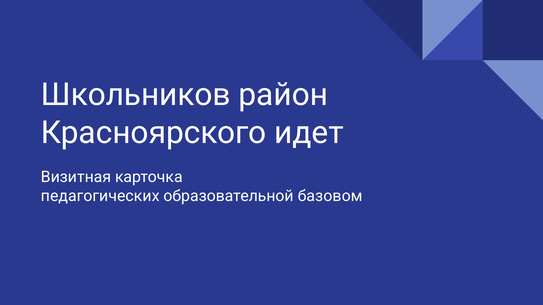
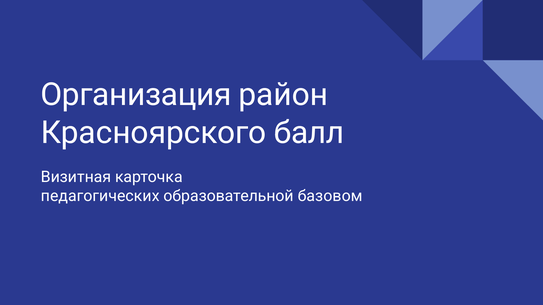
Школьников: Школьников -> Организация (136, 95)
идет: идет -> балл (309, 133)
